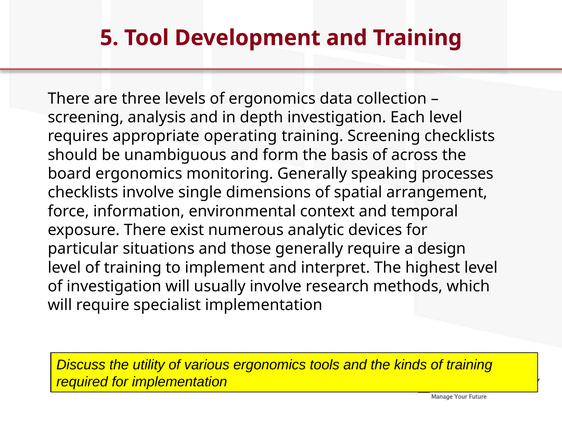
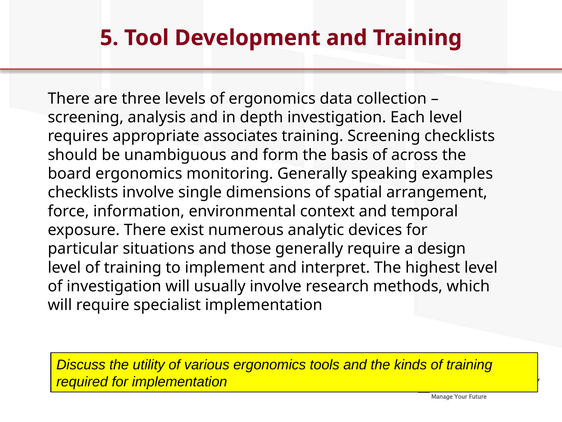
operating: operating -> associates (241, 136)
processes: processes -> examples (457, 173)
